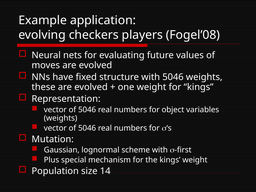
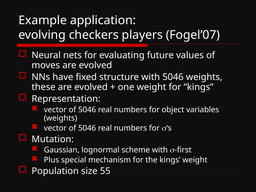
Fogel’08: Fogel’08 -> Fogel’07 (193, 35)
14: 14 -> 55 (105, 171)
